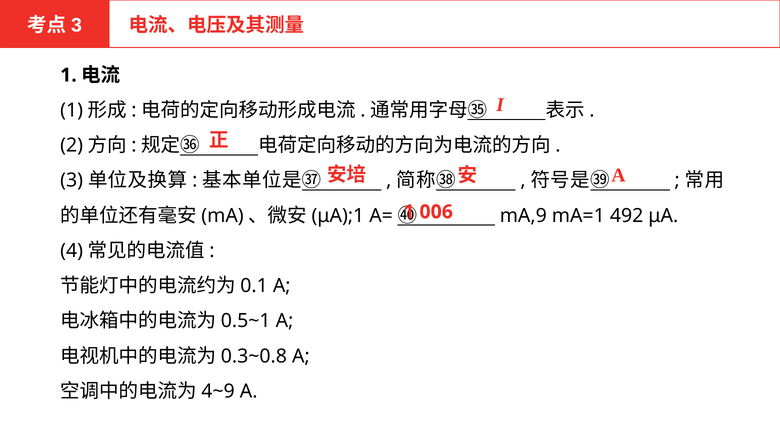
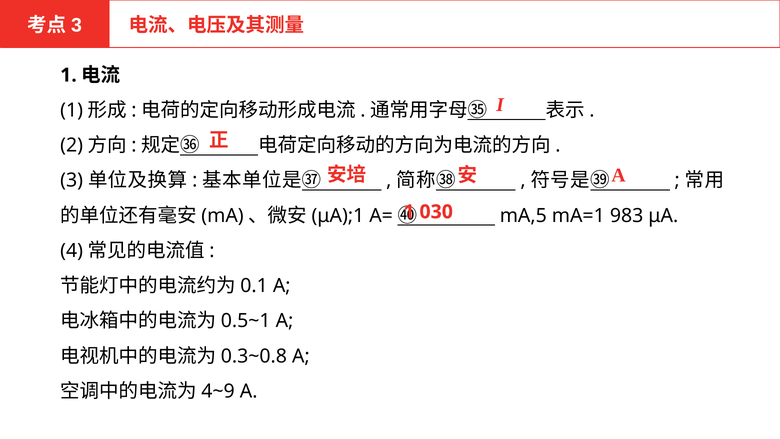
mA,9: mA,9 -> mA,5 (523, 216)
492: 492 -> 983 (627, 216)
006: 006 -> 030 (436, 212)
